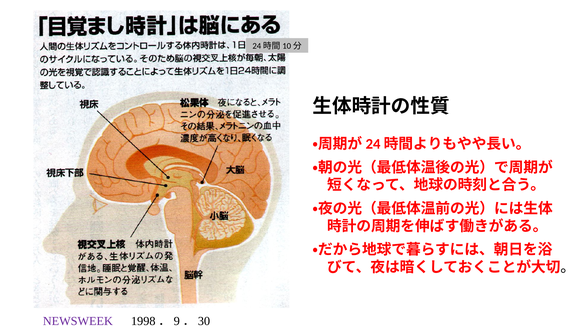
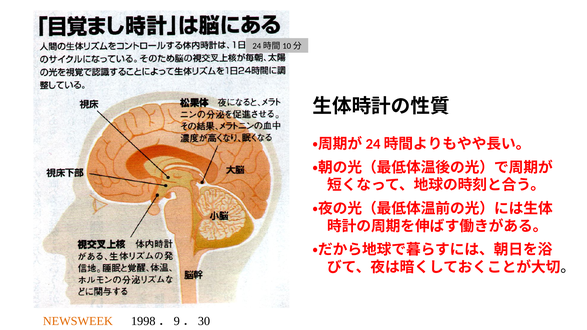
NEWSWEEK colour: purple -> orange (78, 321)
